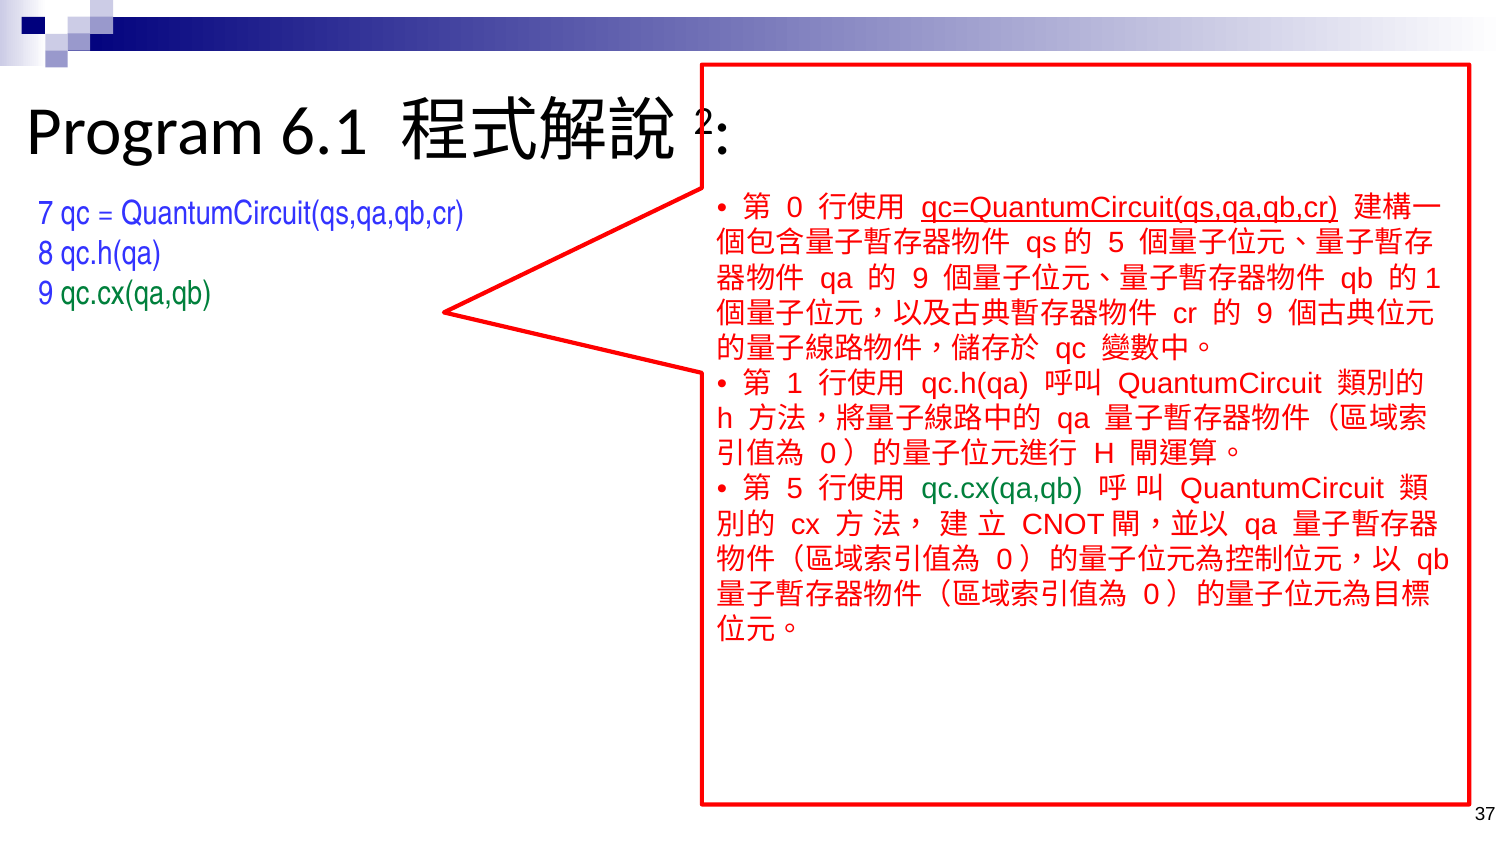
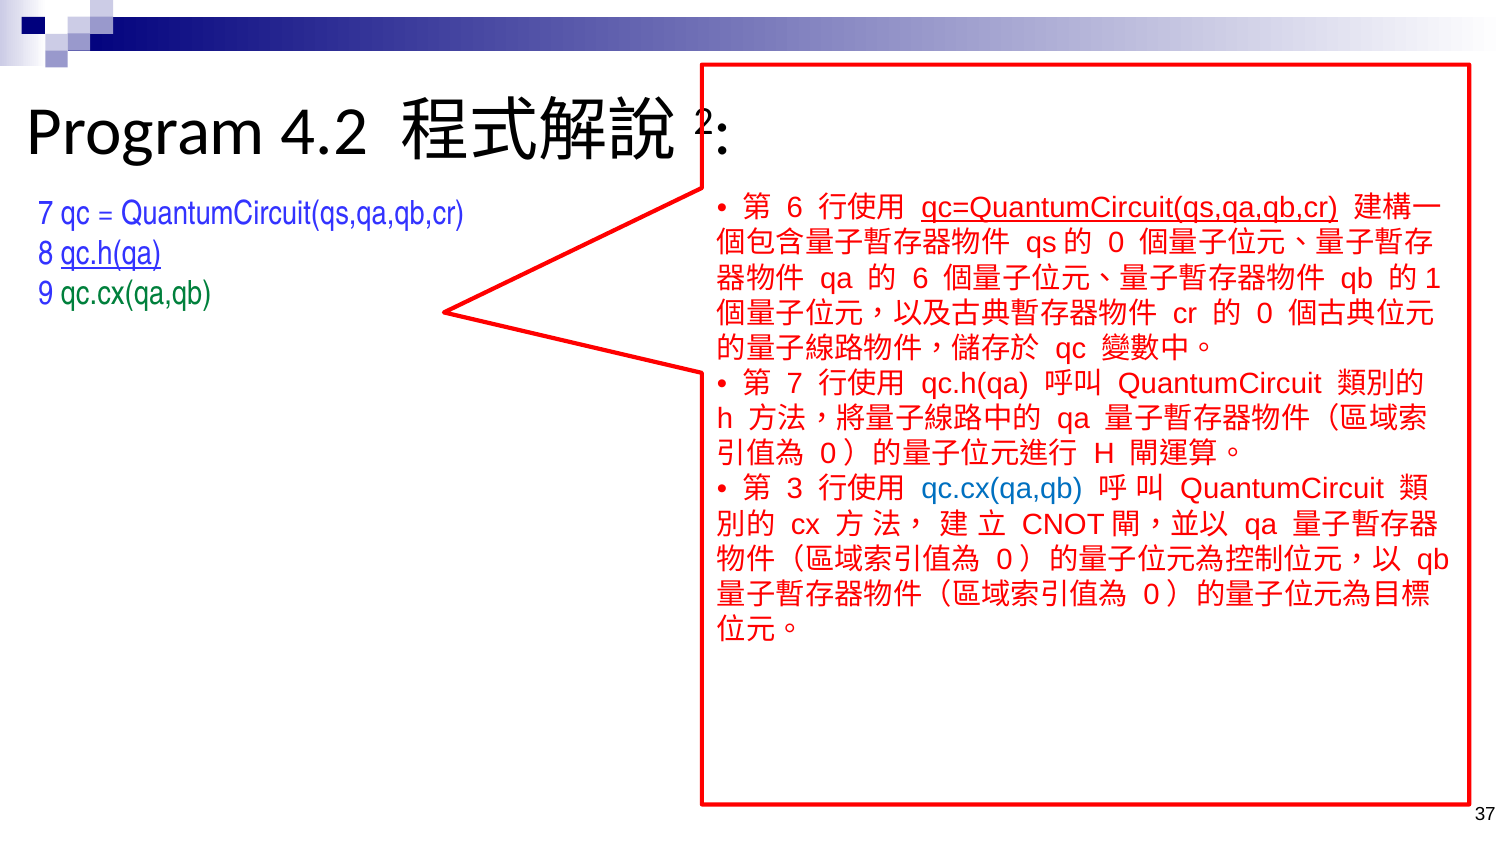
6.1: 6.1 -> 4.2 (324, 132)
0: 0 -> 6 (795, 208)
5: 5 -> 0 (1116, 243)
qc.h(qa underline: none -> present (111, 253)
9: 9 -> 6 (920, 279)
9: 9 -> 0 (1265, 314)
1: 1 -> 7 (795, 384)
5: 5 -> 3 (795, 490)
qc.cx(qa,qb colour: green -> blue (1002, 490)
